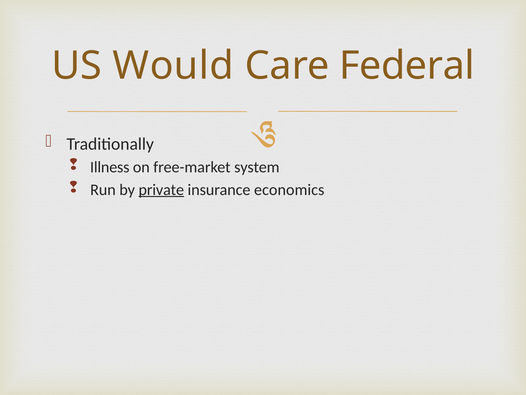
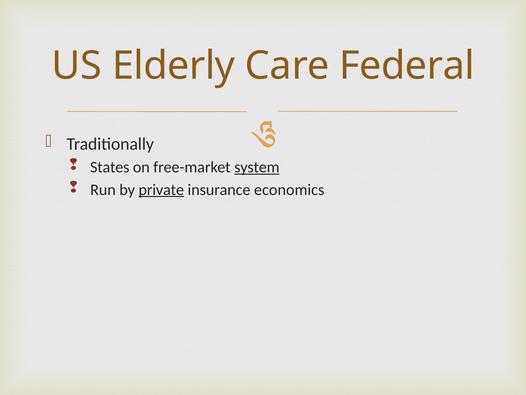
Would: Would -> Elderly (174, 66)
Illness: Illness -> States (110, 167)
system underline: none -> present (257, 167)
